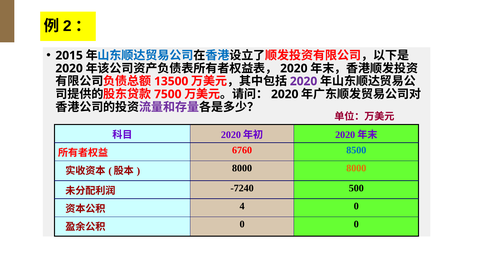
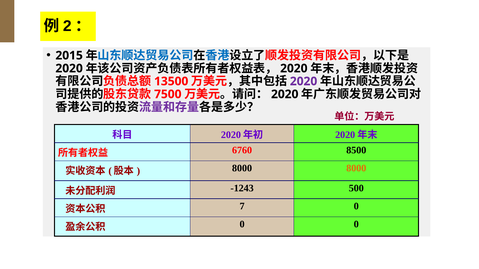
8500 colour: blue -> black (356, 150)
-7240: -7240 -> -1243 (242, 188)
4: 4 -> 7 (242, 206)
